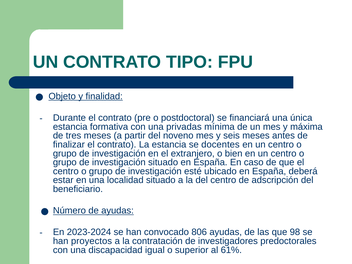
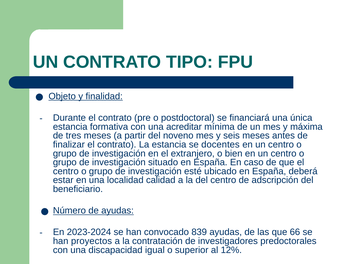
privadas: privadas -> acreditar (184, 127)
localidad situado: situado -> calidad (161, 180)
806: 806 -> 839 (199, 232)
98: 98 -> 66 (295, 232)
61%: 61% -> 12% (231, 250)
